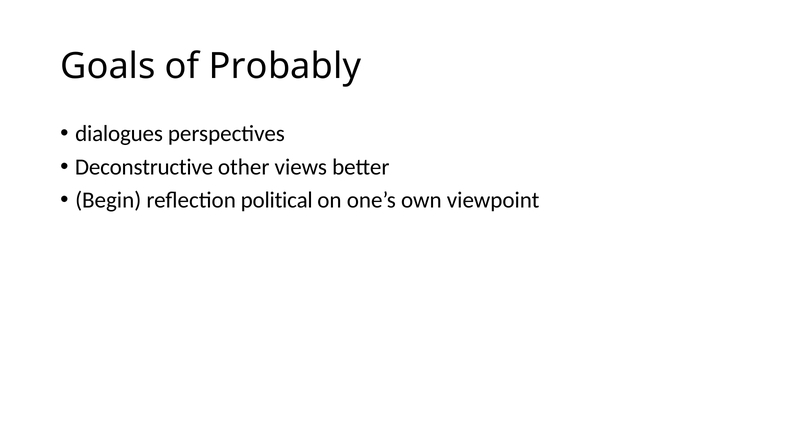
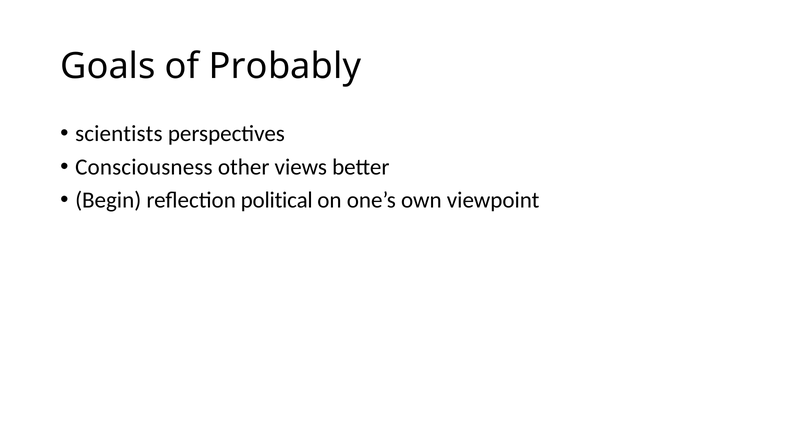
dialogues: dialogues -> scientists (119, 134)
Deconstructive: Deconstructive -> Consciousness (144, 167)
